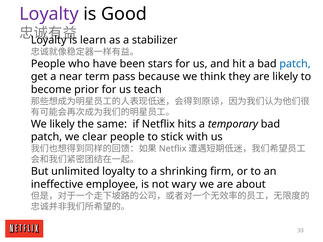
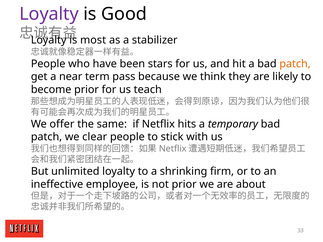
learn: learn -> most (93, 40)
patch colour: blue -> orange (295, 64)
We likely: likely -> offer (62, 124)
not wary: wary -> prior (184, 184)
